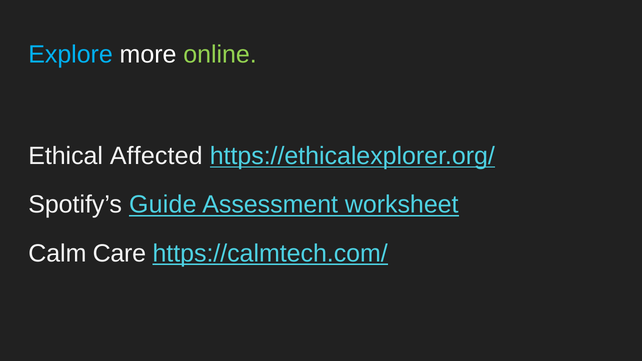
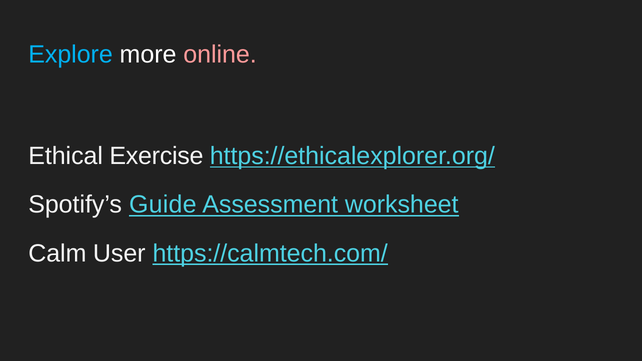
online colour: light green -> pink (220, 54)
Affected: Affected -> Exercise (156, 156)
Care: Care -> User (119, 254)
